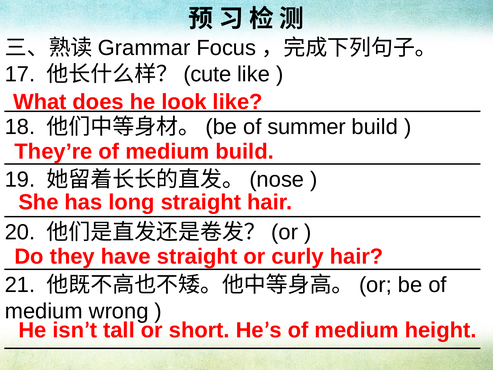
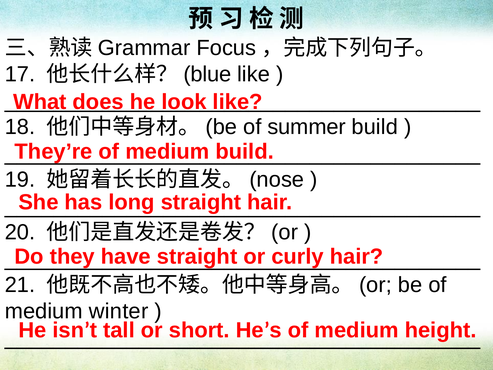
cute: cute -> blue (207, 74)
wrong: wrong -> winter (119, 311)
